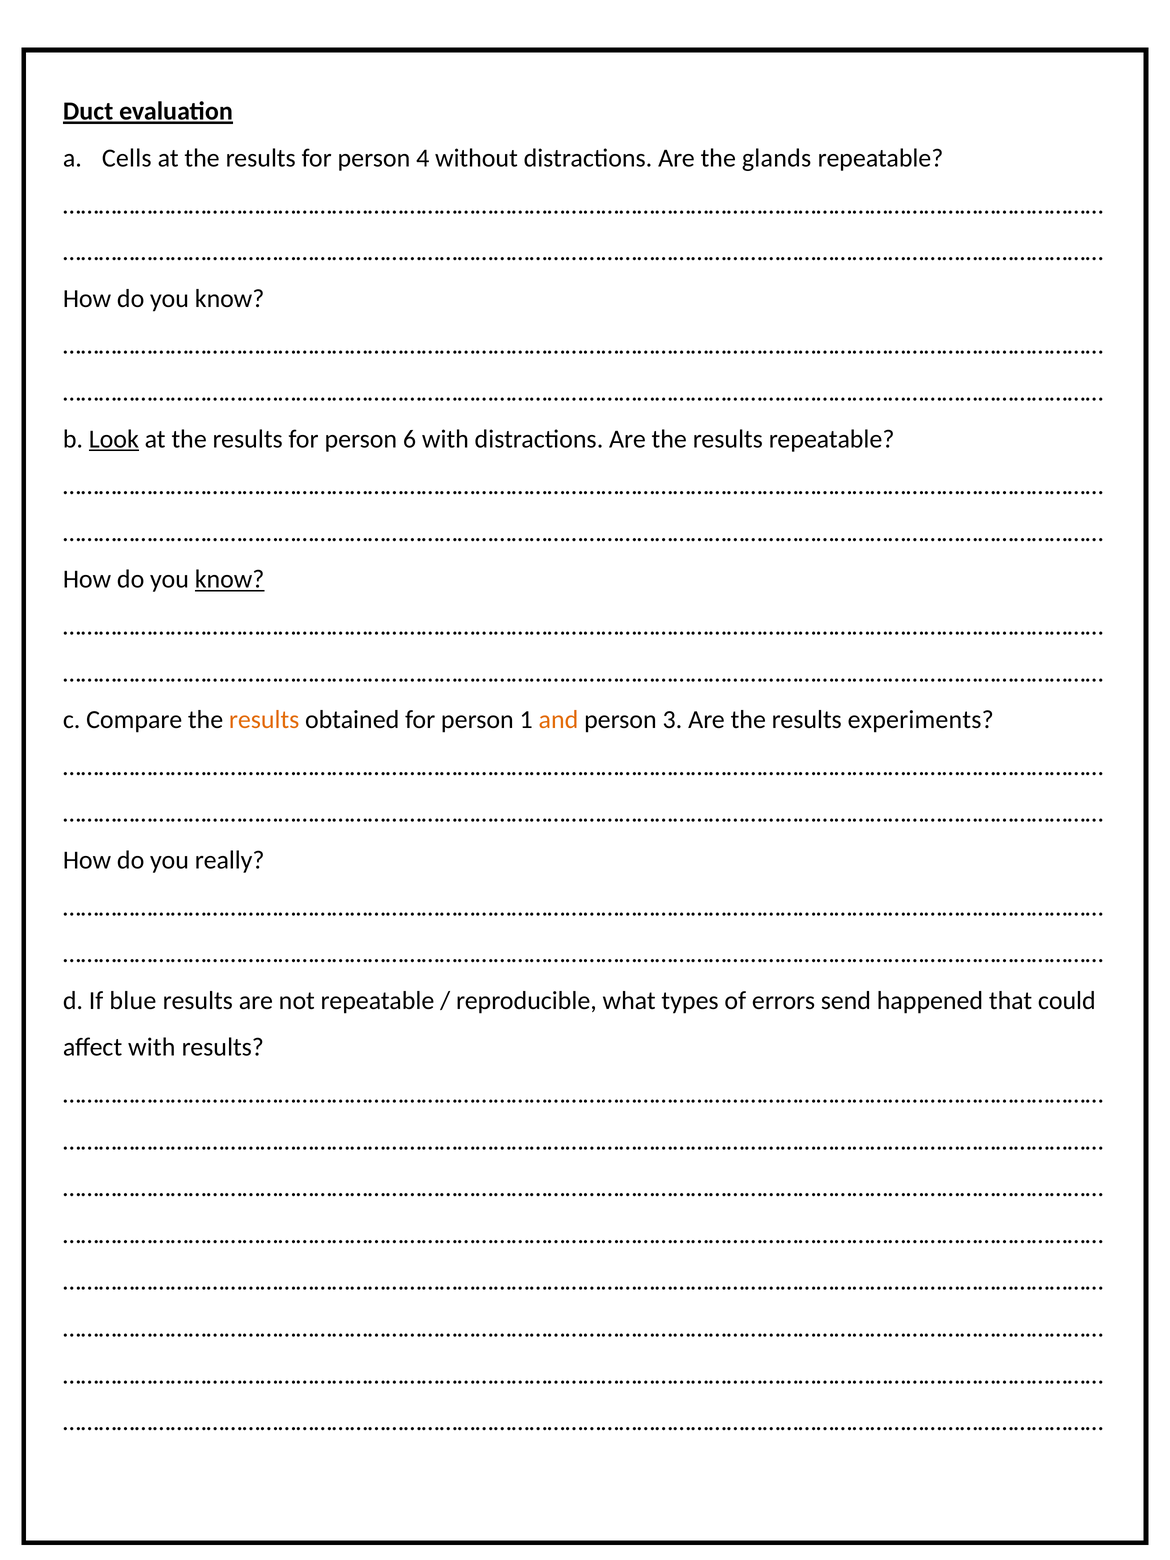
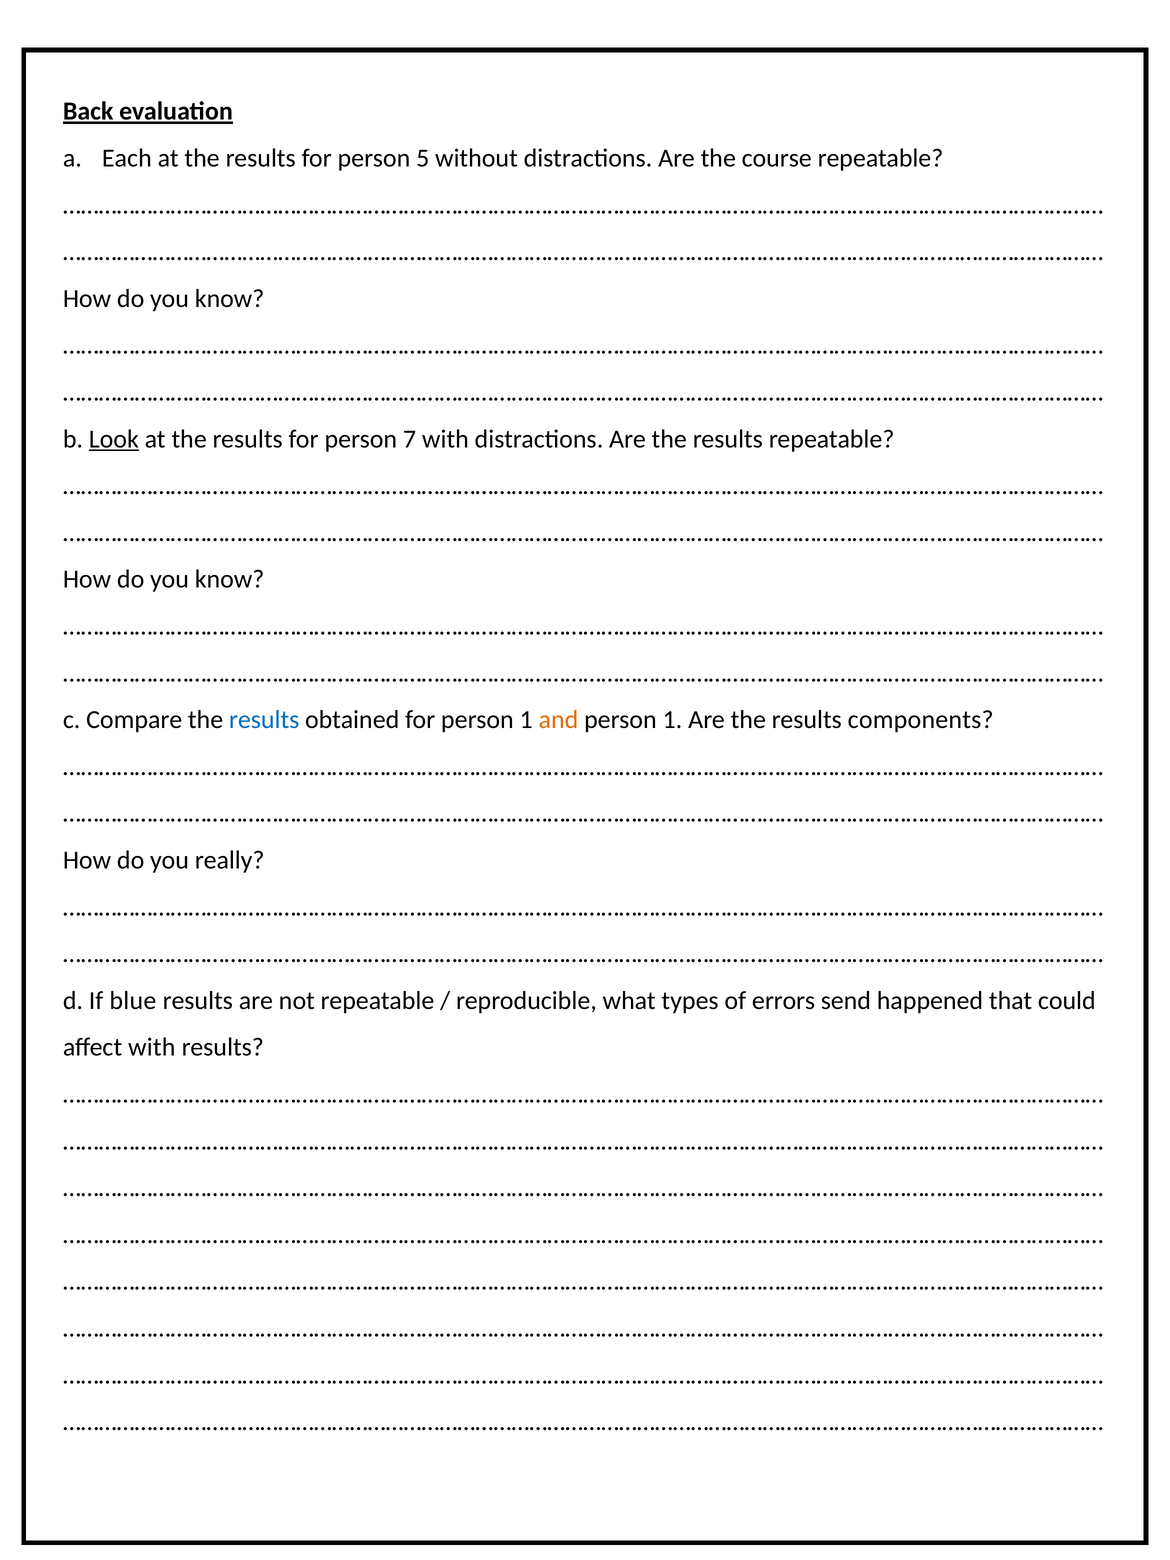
Duct: Duct -> Back (88, 111)
Cells: Cells -> Each (127, 158)
4: 4 -> 5 (423, 158)
glands: glands -> course (777, 158)
6: 6 -> 7 (410, 439)
know underline: present -> none (230, 579)
results colour: orange -> blue (264, 720)
3: 3 -> 1 (672, 720)
experiments: experiments -> components (921, 720)
